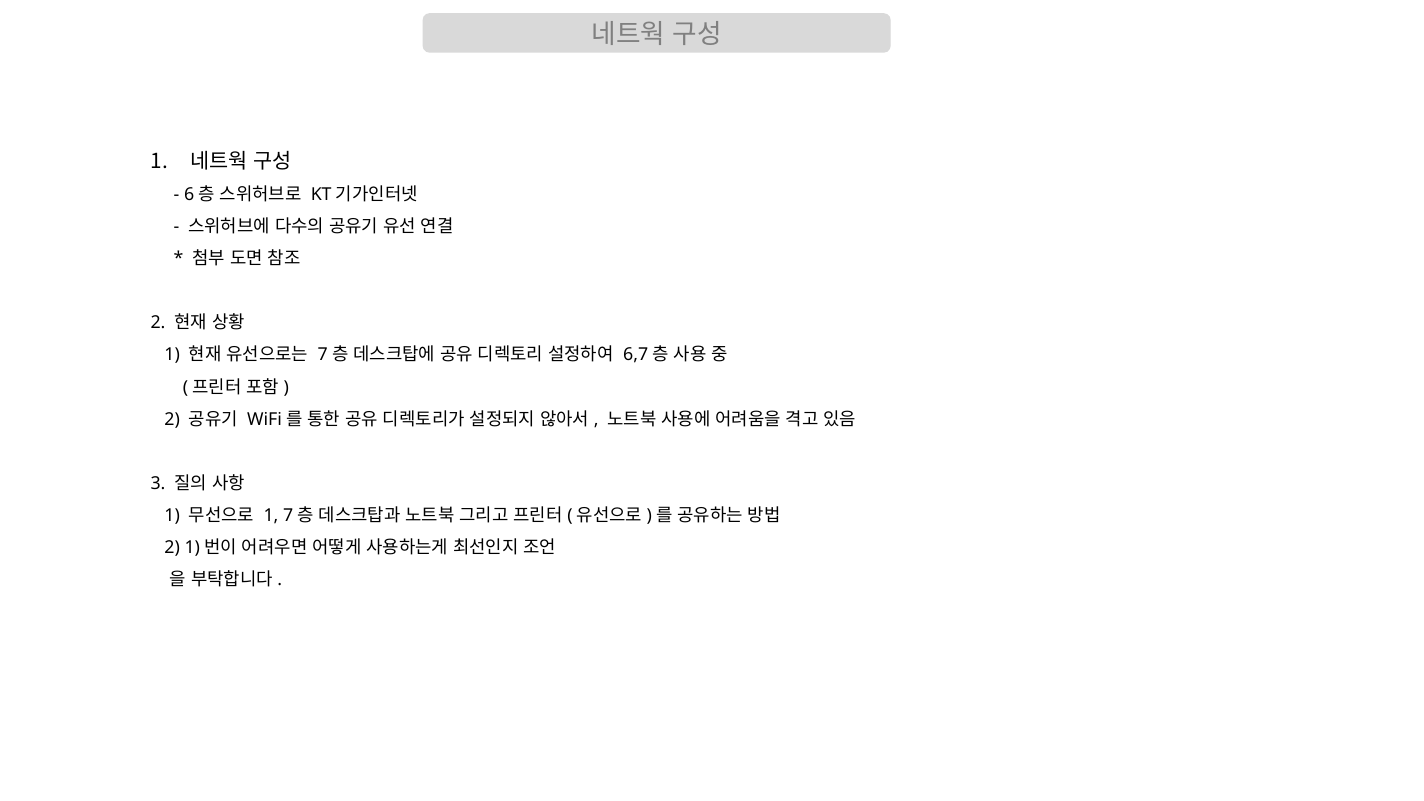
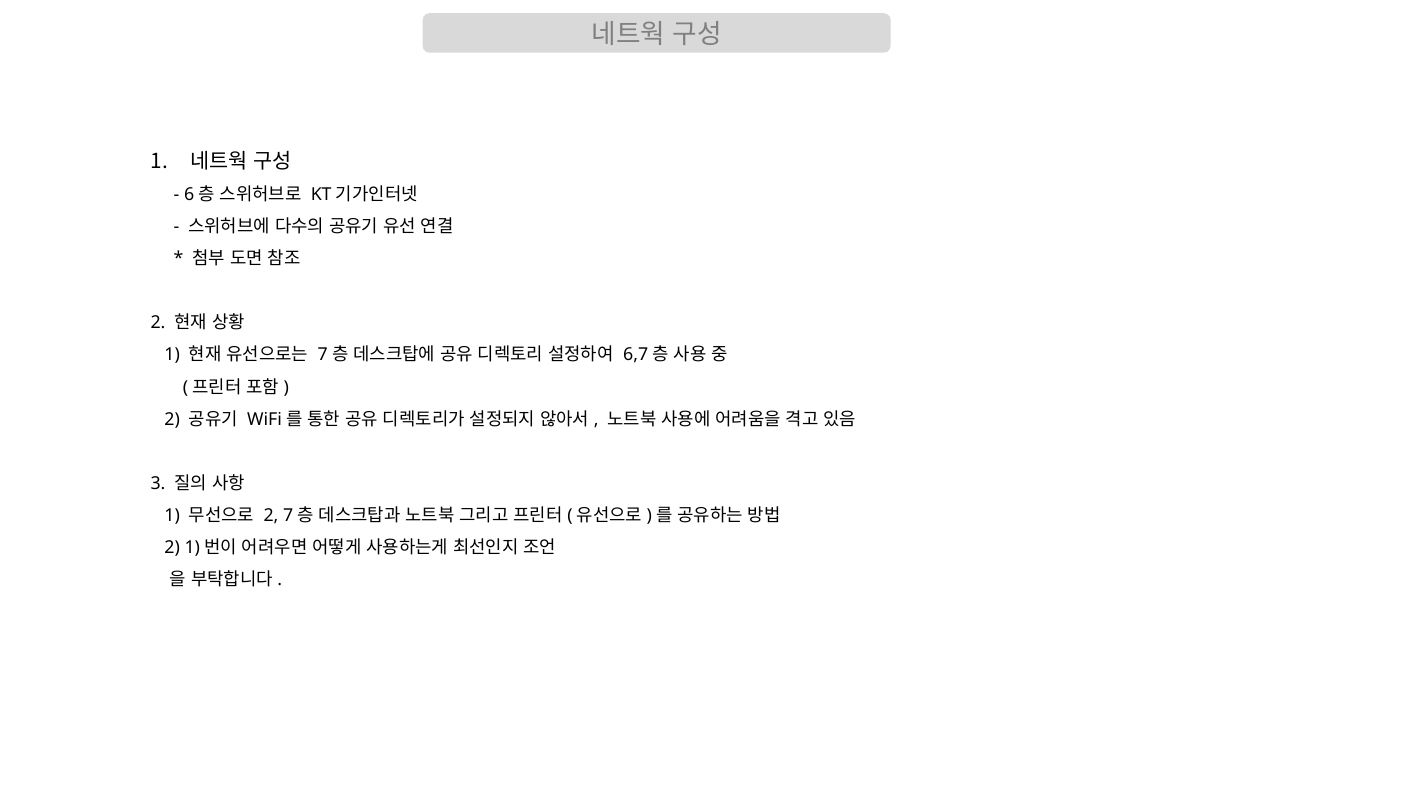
1: 1 -> 2 (271, 515)
